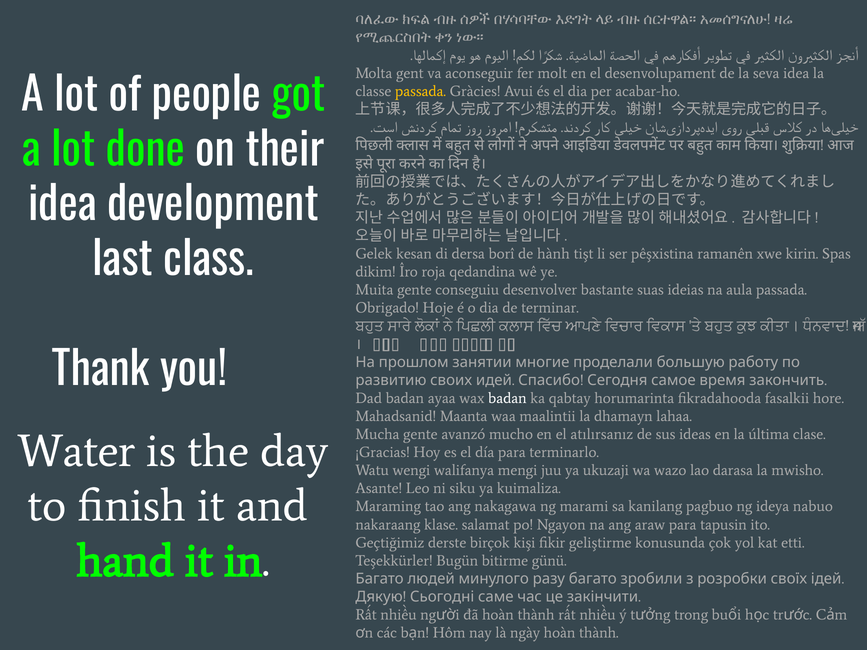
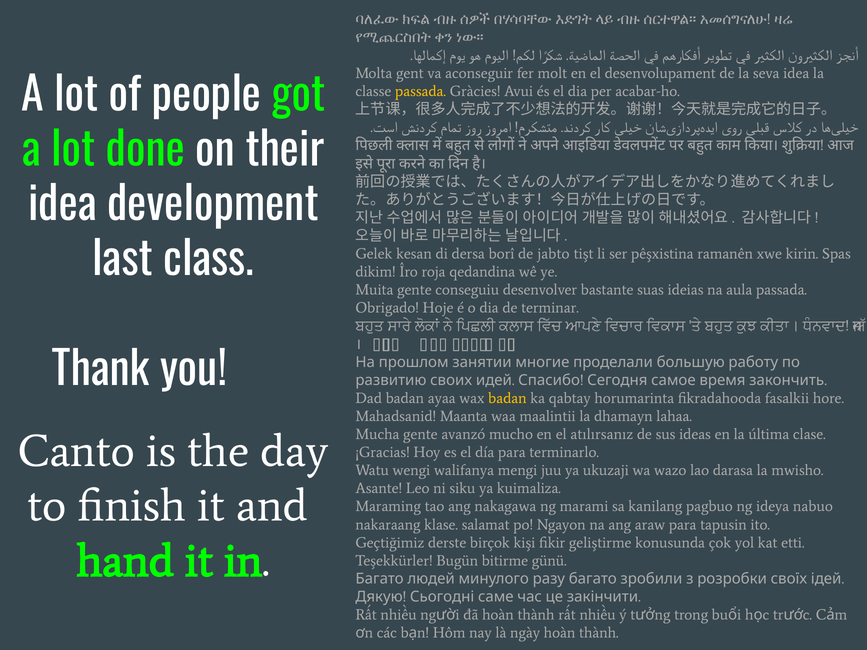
hành: hành -> jabto (553, 254)
badan colour: white -> yellow (507, 398)
Water: Water -> Canto (76, 451)
